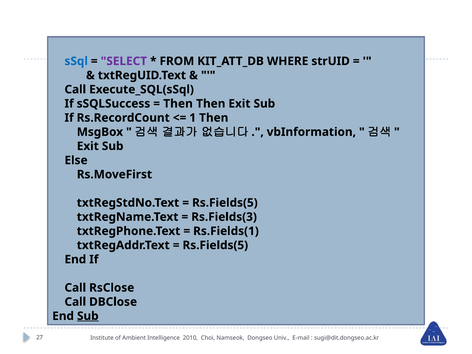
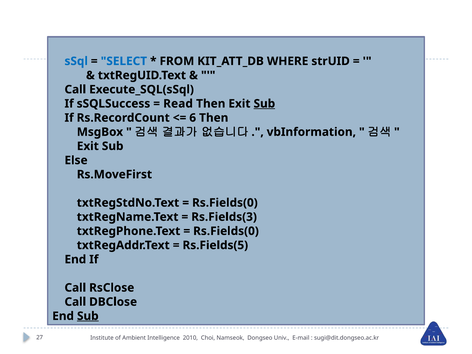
SELECT colour: purple -> blue (124, 61)
Then: Then -> Read (178, 104)
Sub underline: none -> present (264, 104)
1: 1 -> 6 (193, 118)
Rs.Fields(5: Rs.Fields(5 -> Rs.Fields(0 (225, 203)
Rs.Fields(1: Rs.Fields(1 -> Rs.Fields(0 (226, 231)
